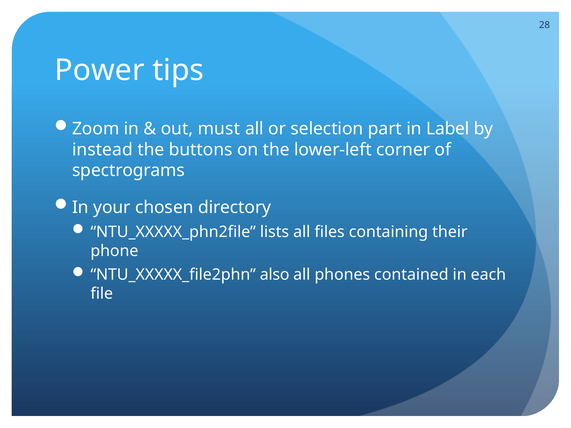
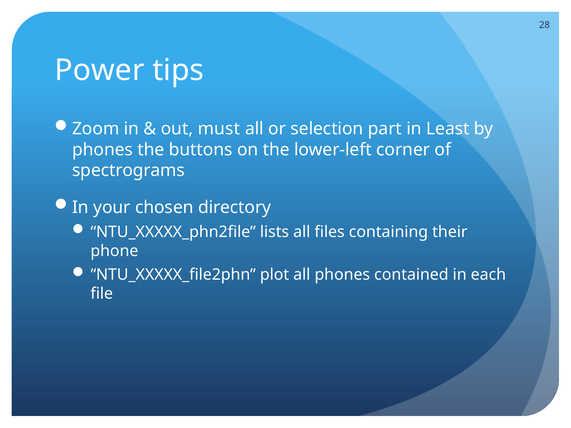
Label: Label -> Least (448, 129)
instead: instead -> phones (103, 150)
also: also -> plot (275, 275)
